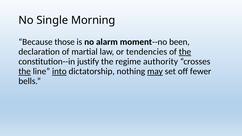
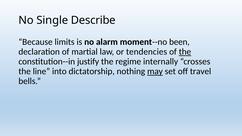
Morning: Morning -> Describe (93, 20)
those: those -> limits (65, 42)
authority: authority -> internally (161, 62)
the underline: present -> none (25, 71)
into underline: present -> none (59, 71)
fewer: fewer -> travel (201, 71)
